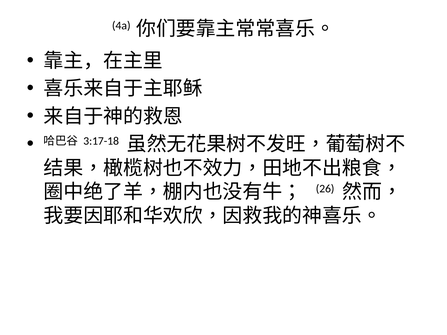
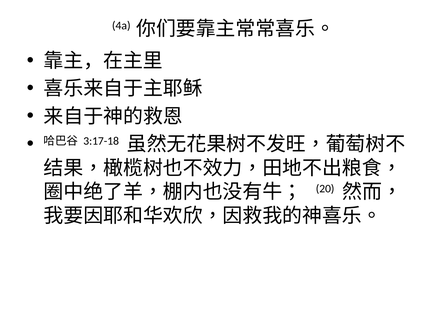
26: 26 -> 20 (325, 189)
